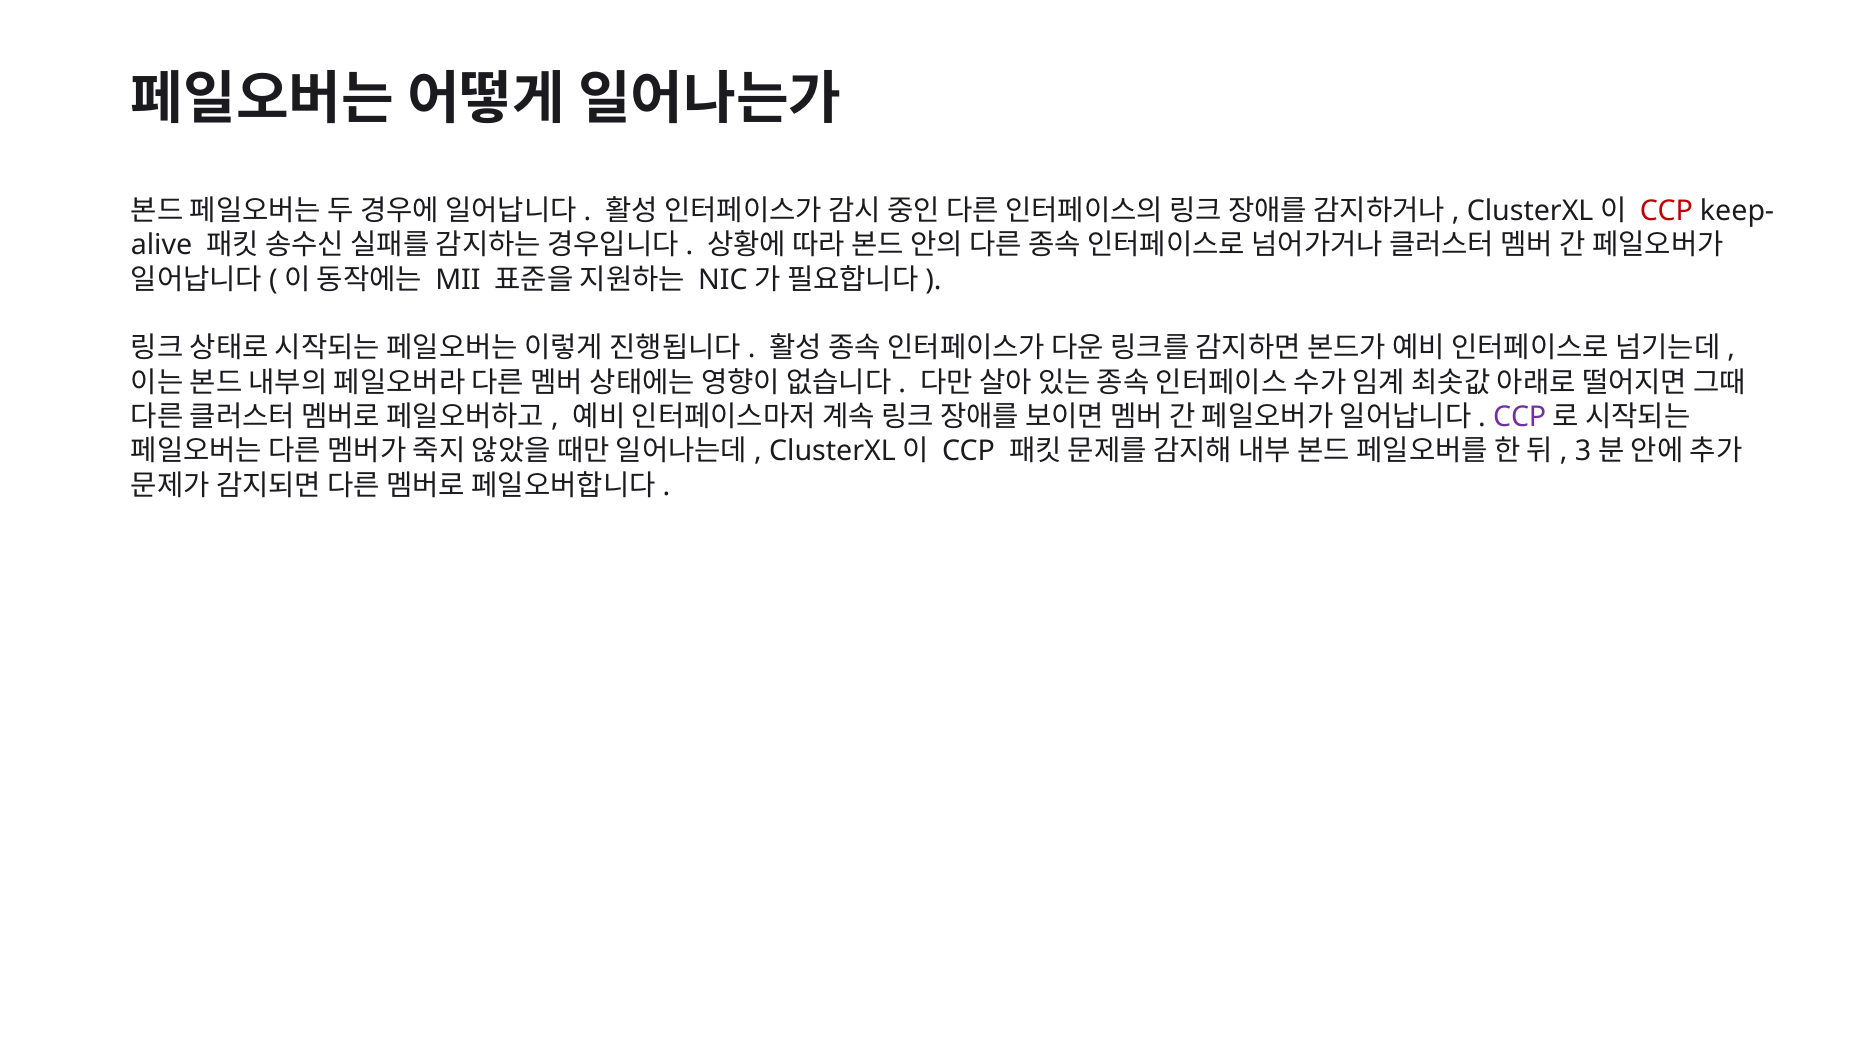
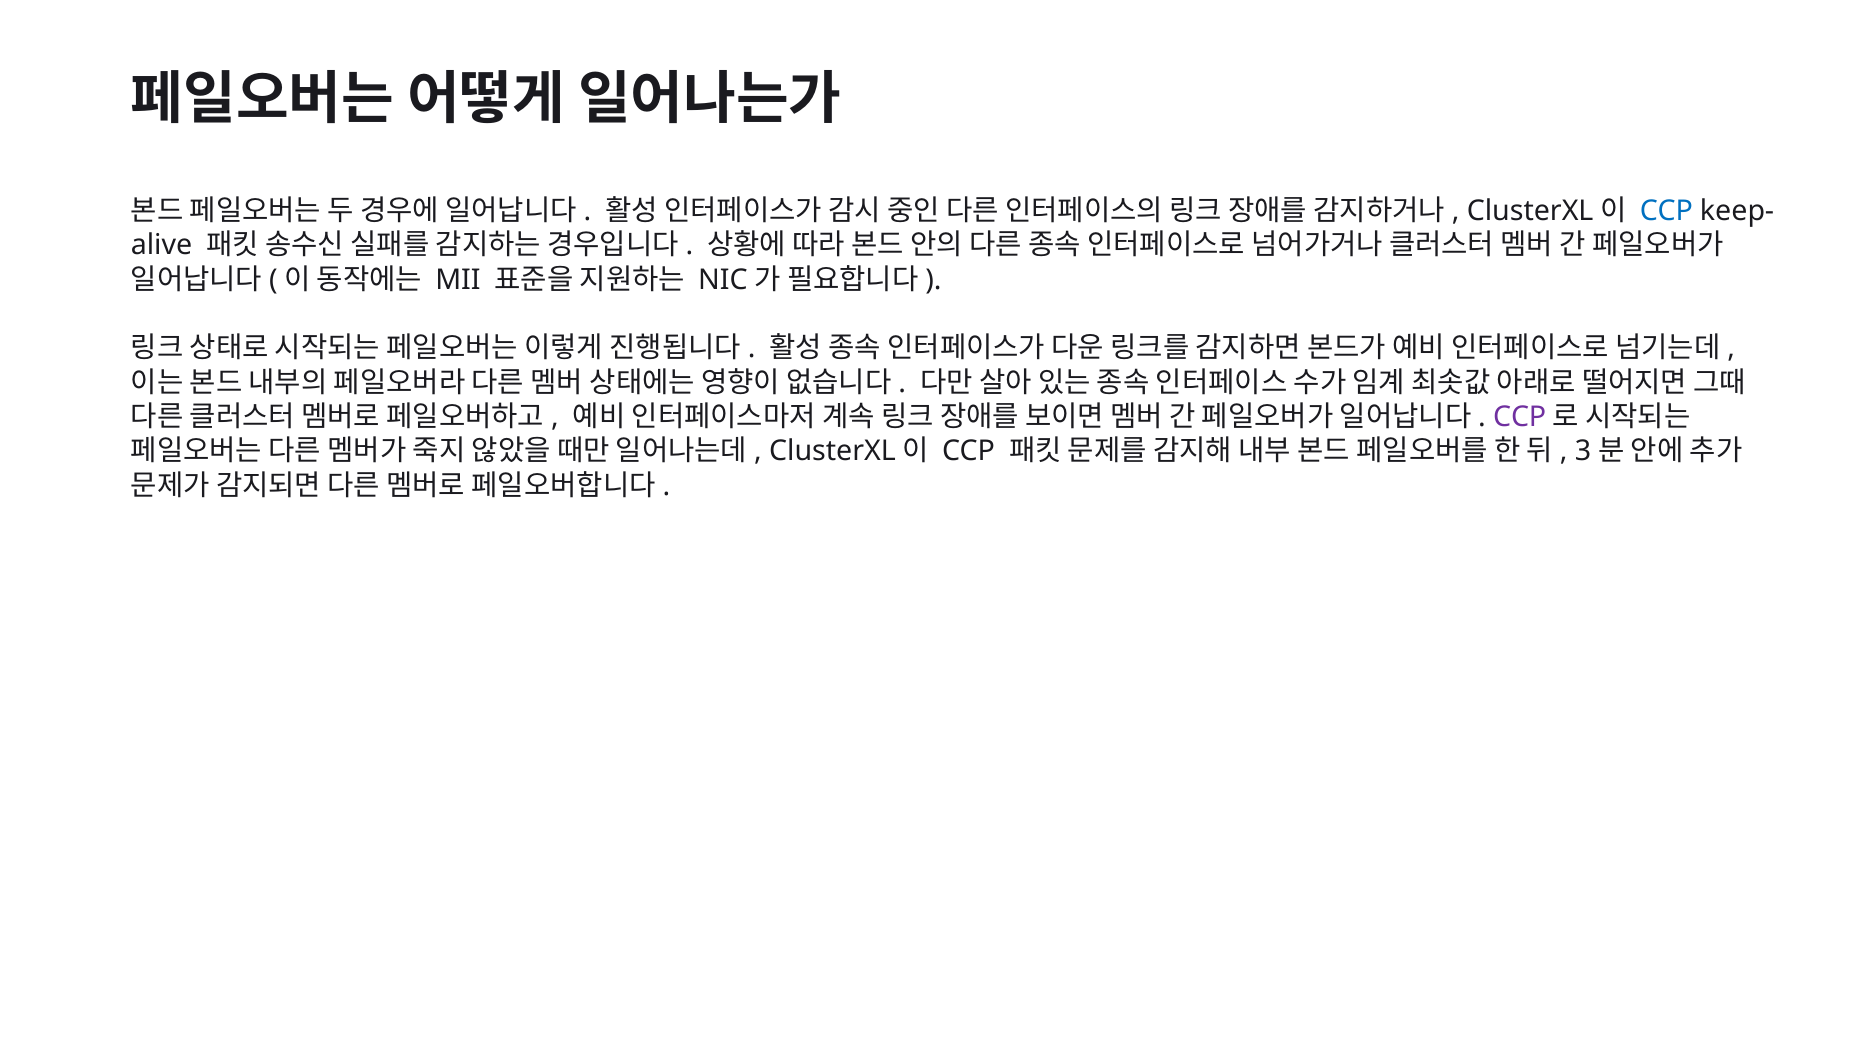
CCP colour: red -> blue (1666, 211)
